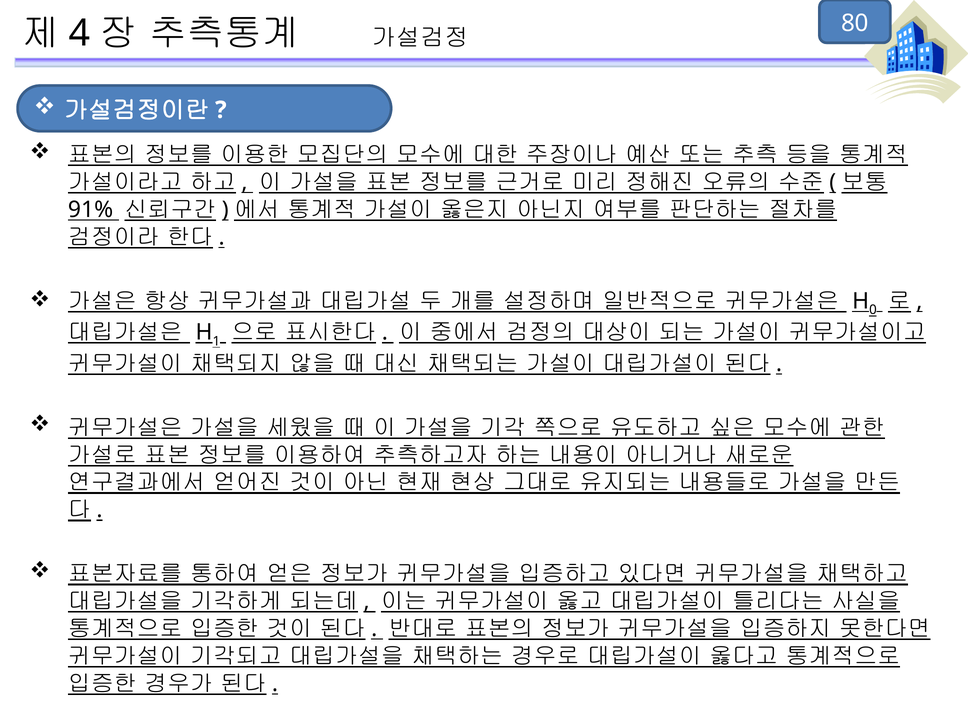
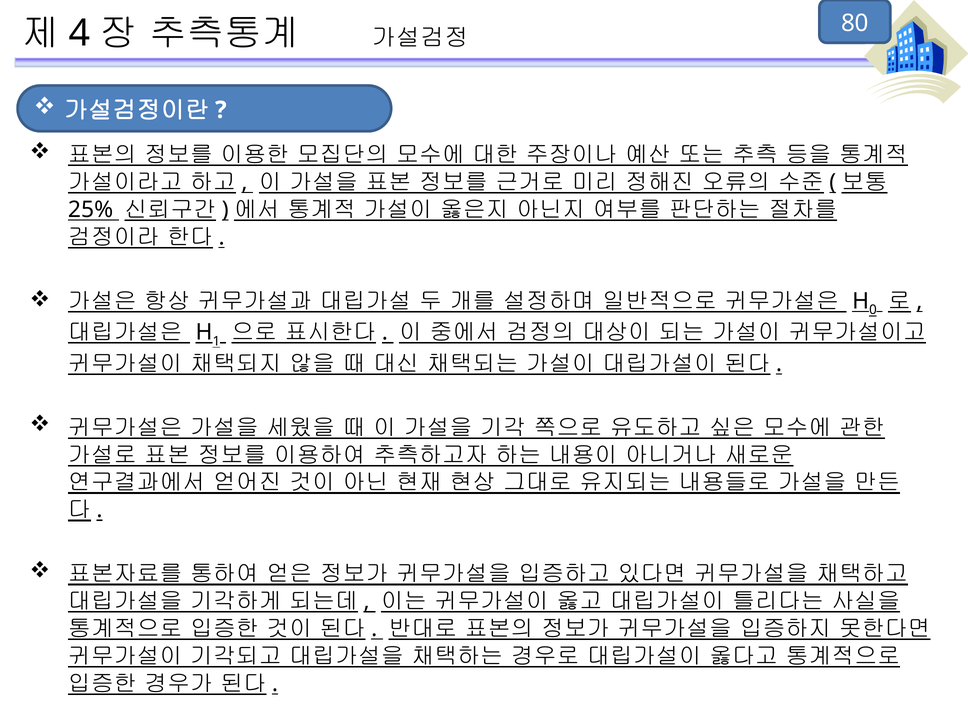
91%: 91% -> 25% (91, 210)
